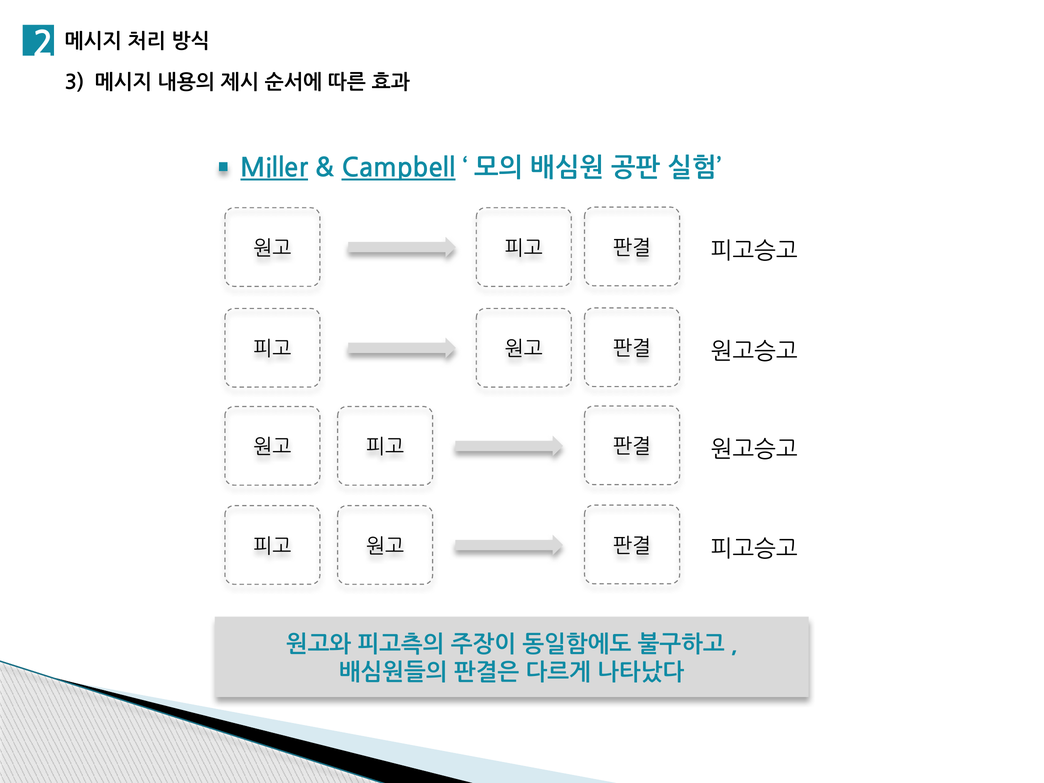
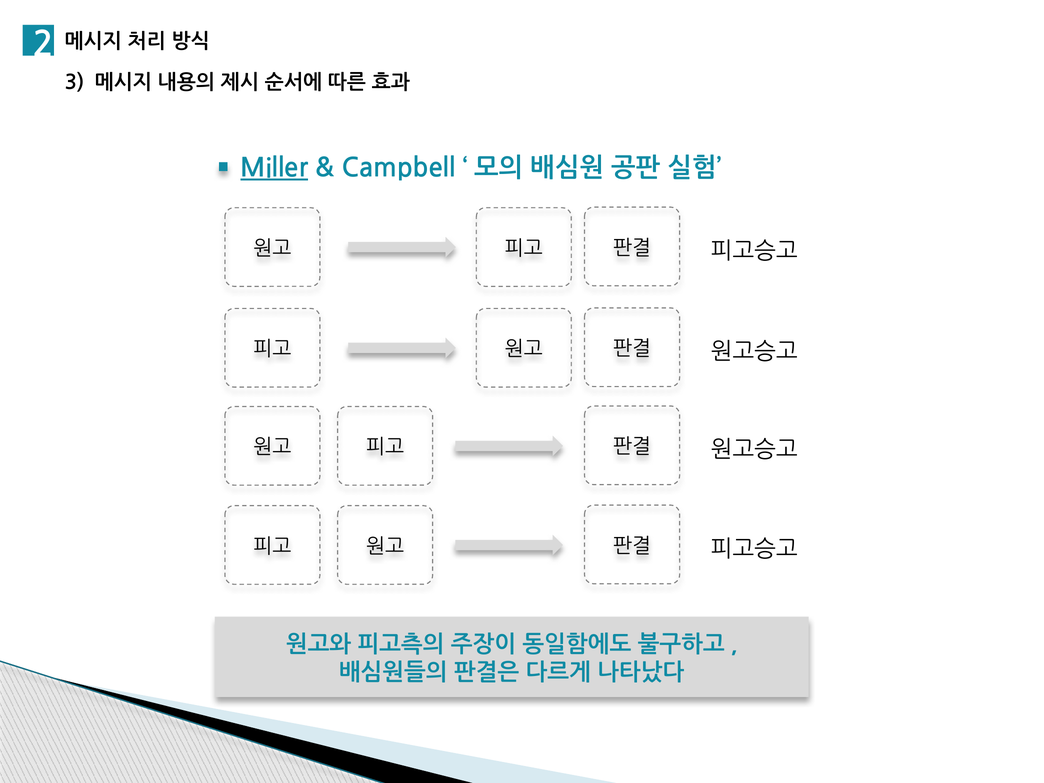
Campbell underline: present -> none (399, 168)
